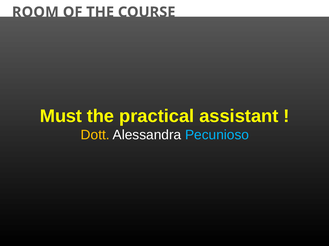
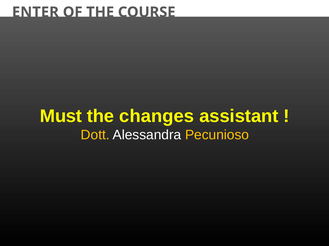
ROOM: ROOM -> ENTER (35, 12)
practical: practical -> changes (157, 116)
Pecunioso colour: light blue -> yellow (217, 135)
